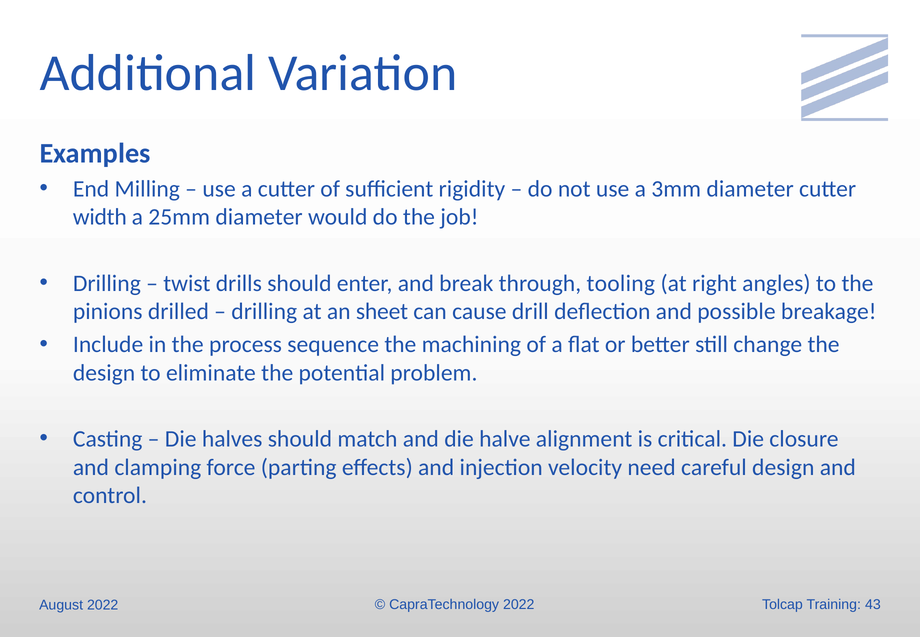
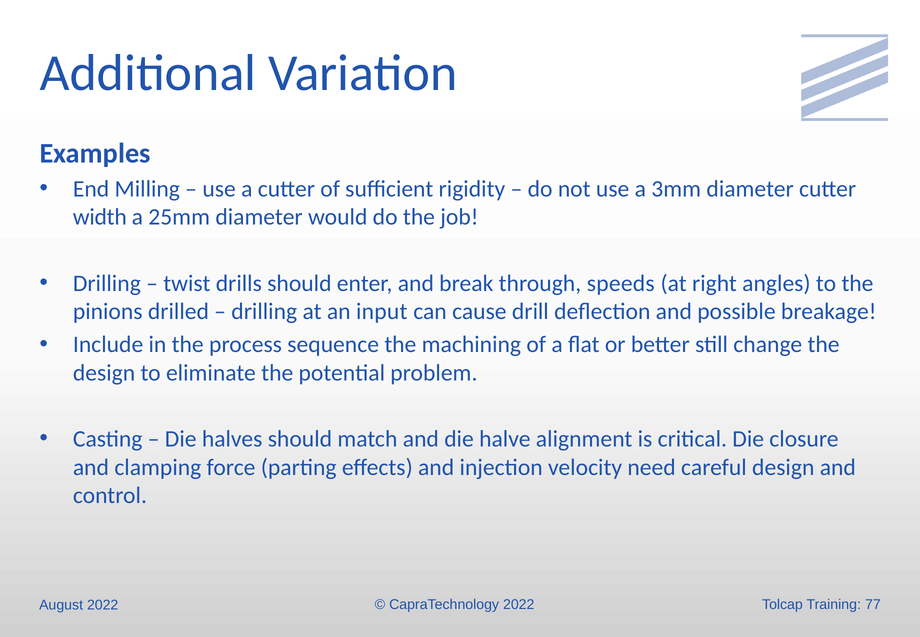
tooling: tooling -> speeds (621, 283)
sheet: sheet -> input (382, 312)
43: 43 -> 77 (873, 605)
